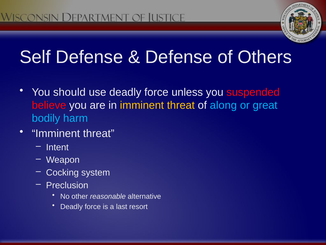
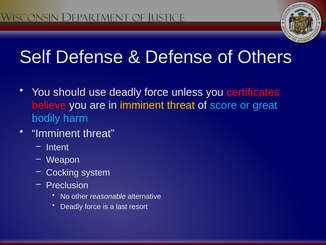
suspended: suspended -> certificates (253, 92)
along: along -> score (223, 105)
